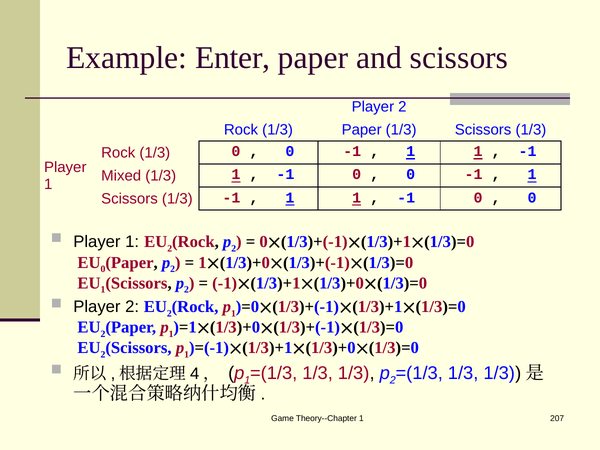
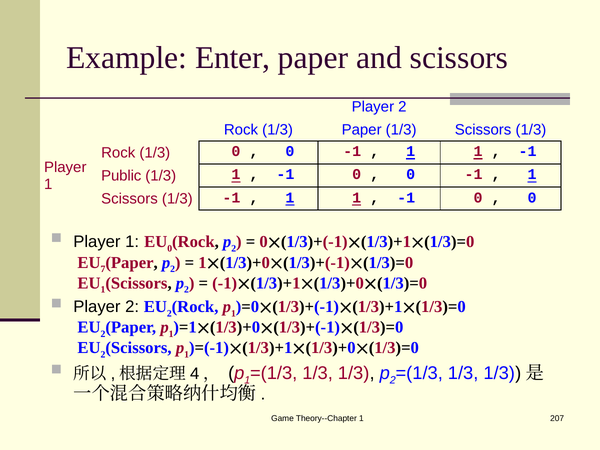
Mixed: Mixed -> Public (121, 176)
2: 2 -> 0 (170, 248)
0: 0 -> 7 (103, 269)
